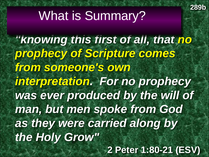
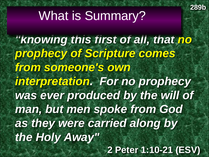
Grow: Grow -> Away (82, 137)
1:80-21: 1:80-21 -> 1:10-21 (157, 150)
